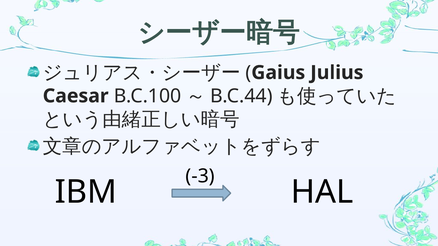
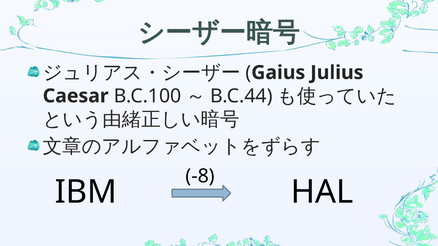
-3: -3 -> -8 (200, 176)
